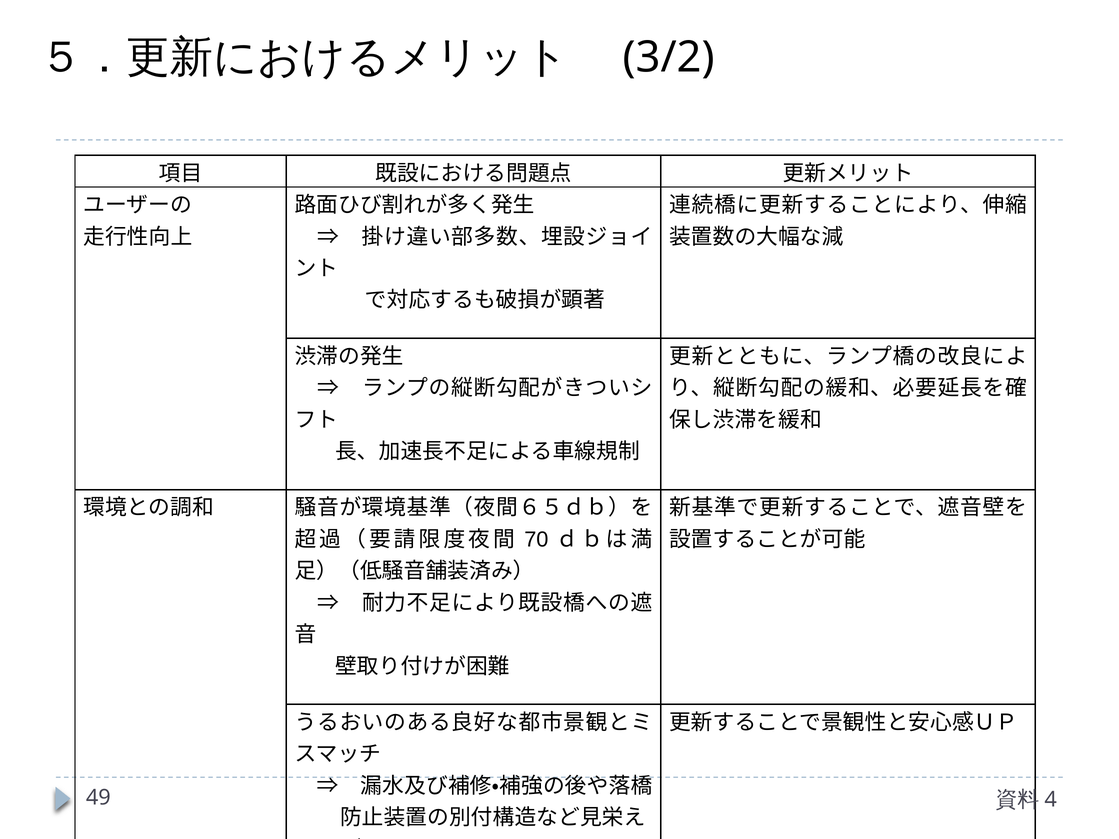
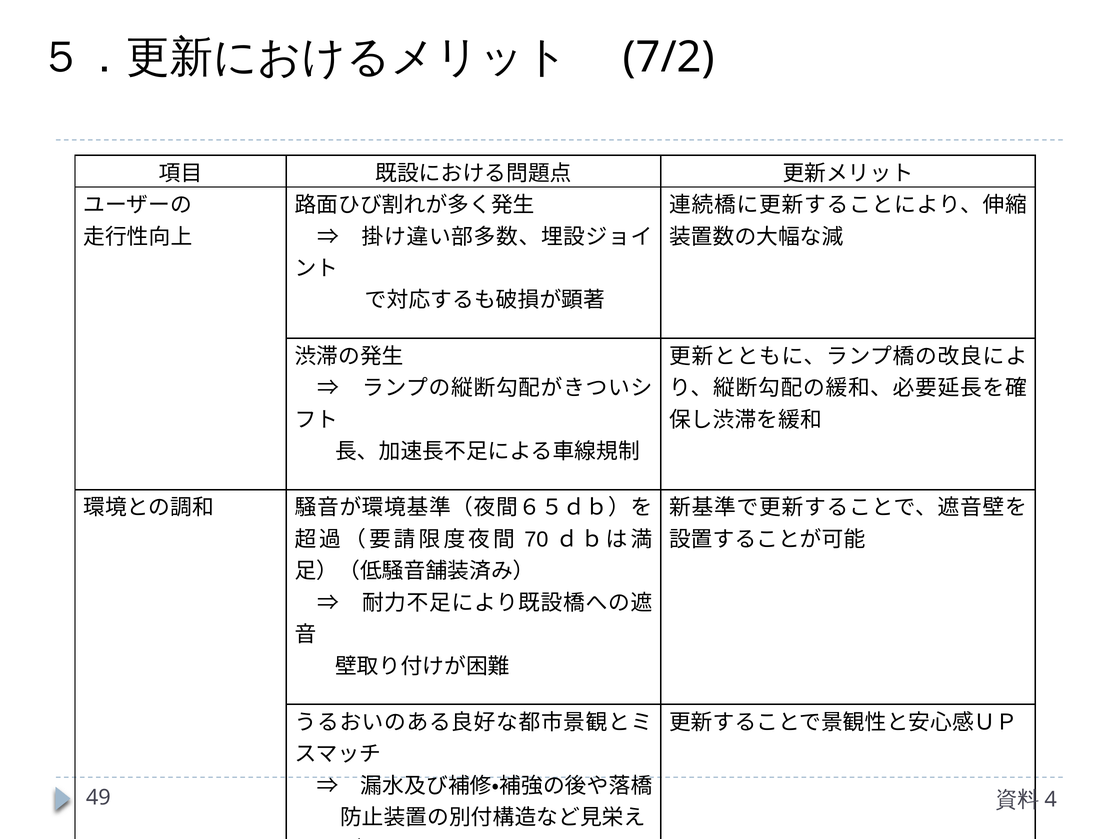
3/2: 3/2 -> 7/2 (669, 57)
